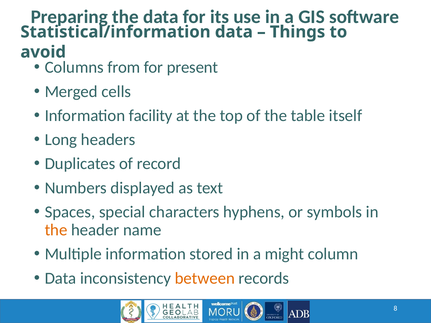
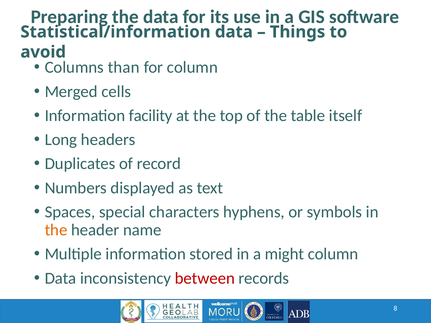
from: from -> than (124, 68)
for present: present -> column (192, 68)
between colour: orange -> red (205, 278)
